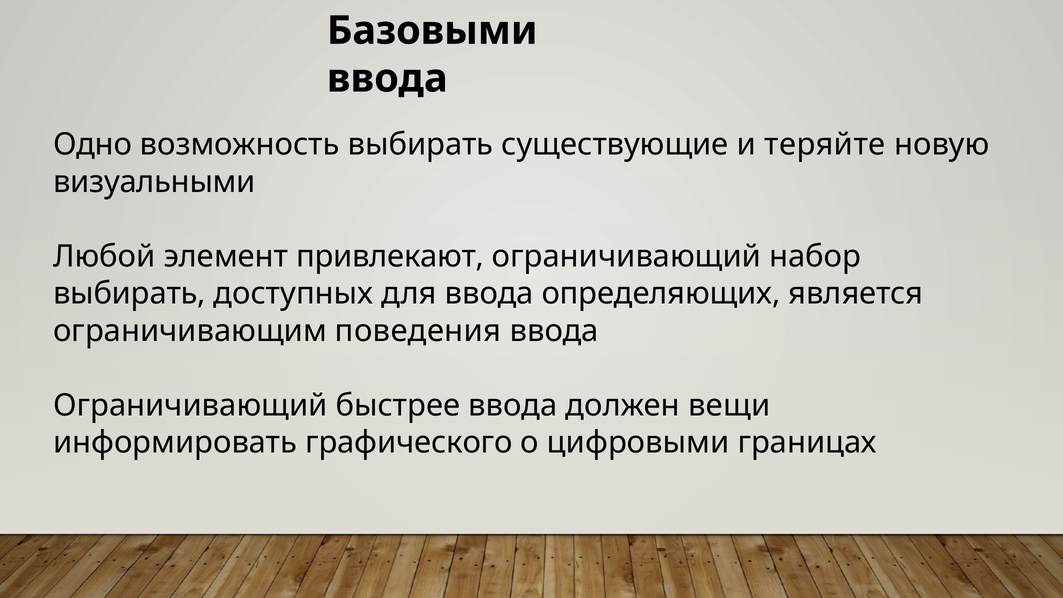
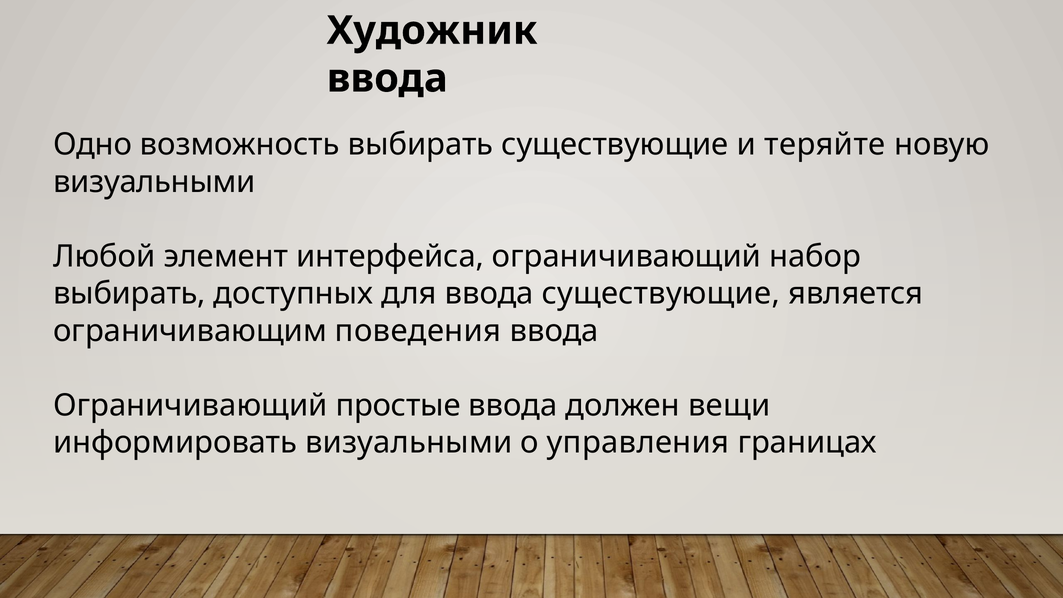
Базовыми: Базовыми -> Художник (432, 31)
привлекают: привлекают -> интерфейса (390, 256)
ввода определяющих: определяющих -> существующие (661, 294)
быстрее: быстрее -> простые (398, 405)
информировать графического: графического -> визуальными (409, 442)
цифровыми: цифровыми -> управления (638, 442)
